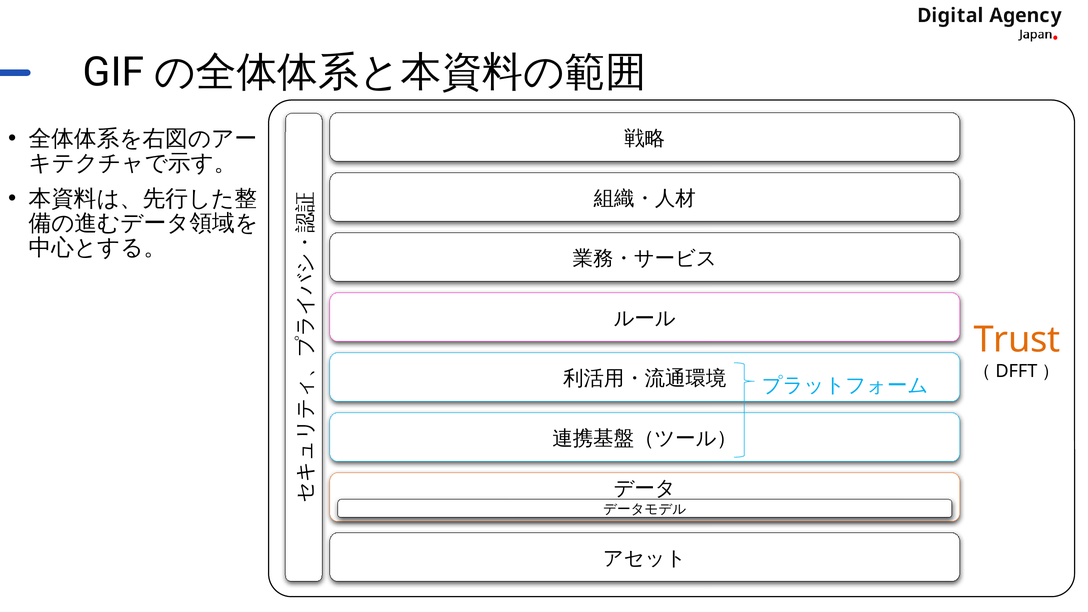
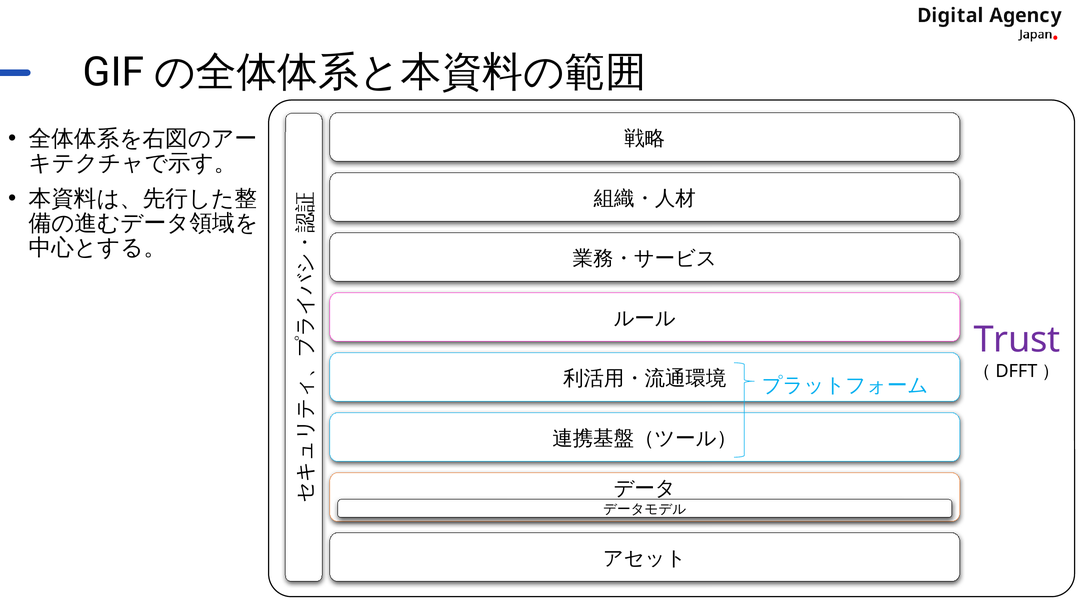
Trust colour: orange -> purple (1017, 340)
